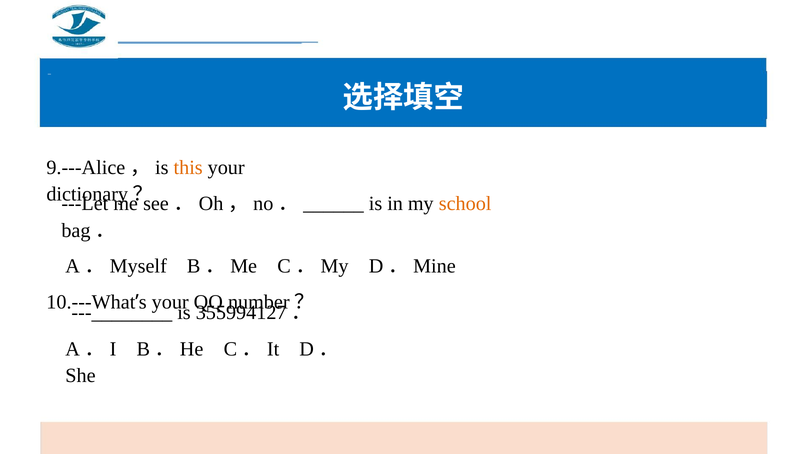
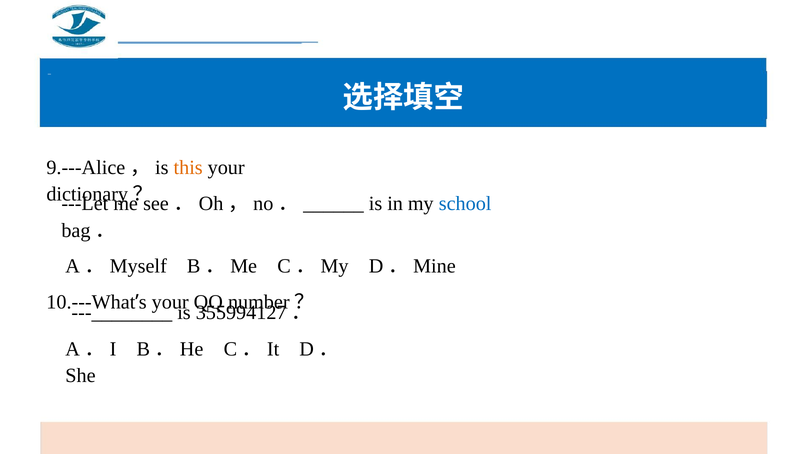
school colour: orange -> blue (465, 204)
